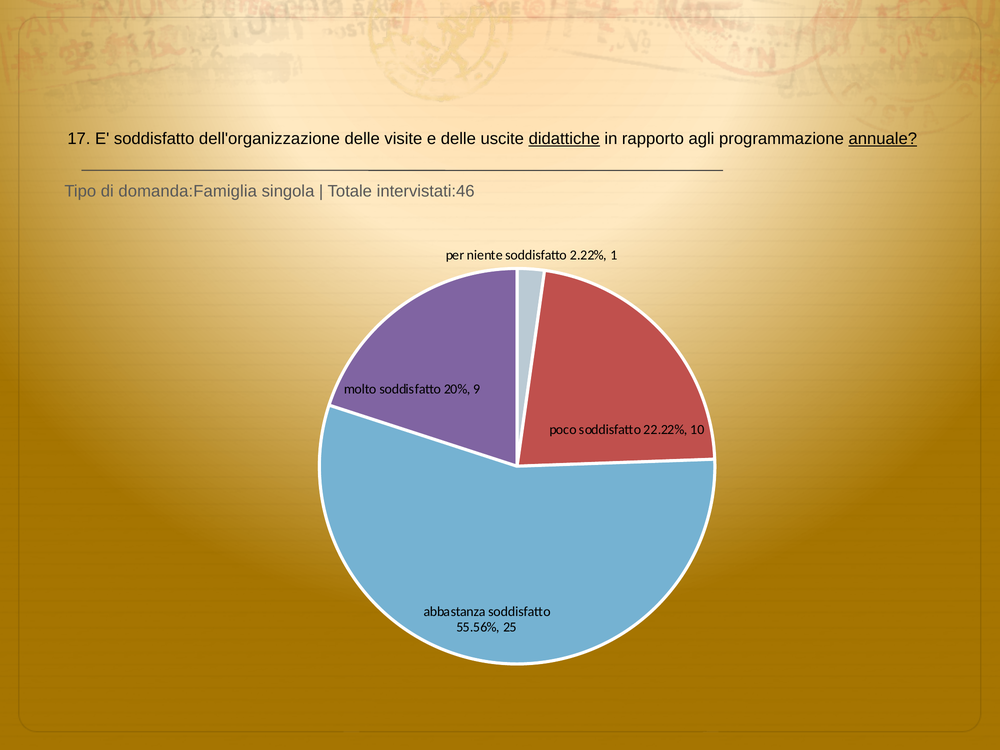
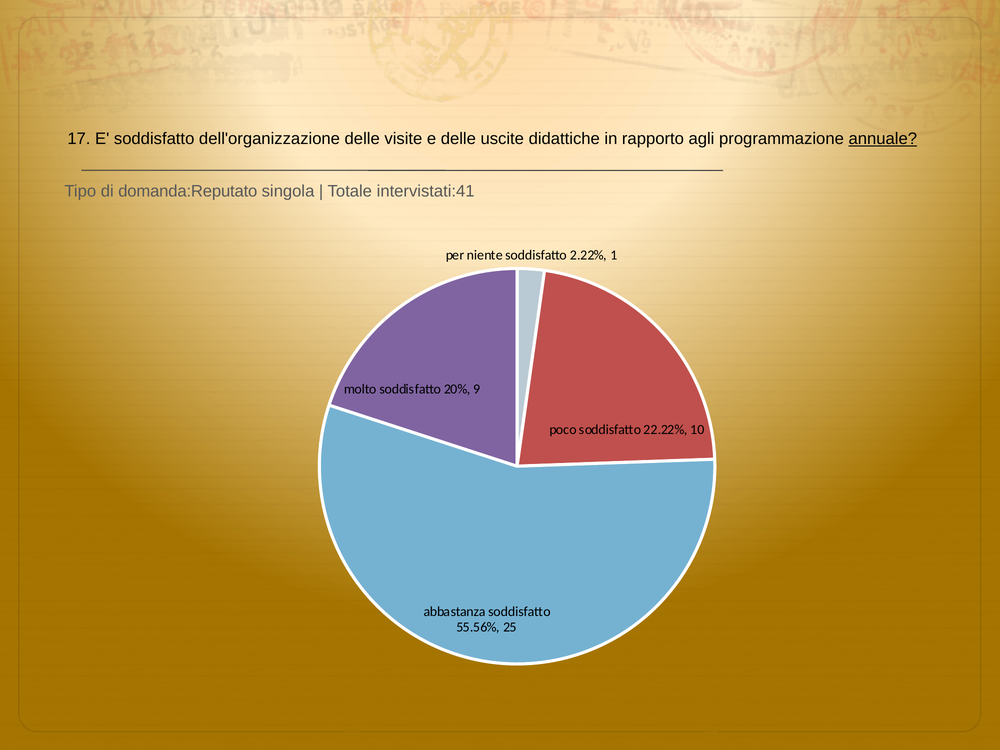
didattiche underline: present -> none (564, 139)
domanda:Famiglia: domanda:Famiglia -> domanda:Reputato (188, 191)
intervistati:46: intervistati:46 -> intervistati:41 (426, 191)
